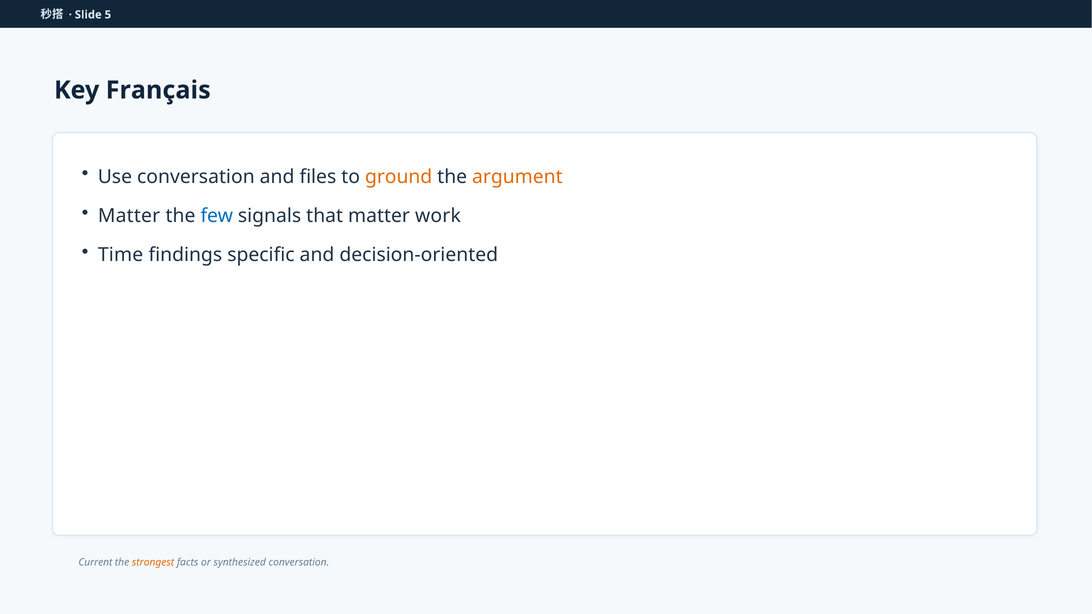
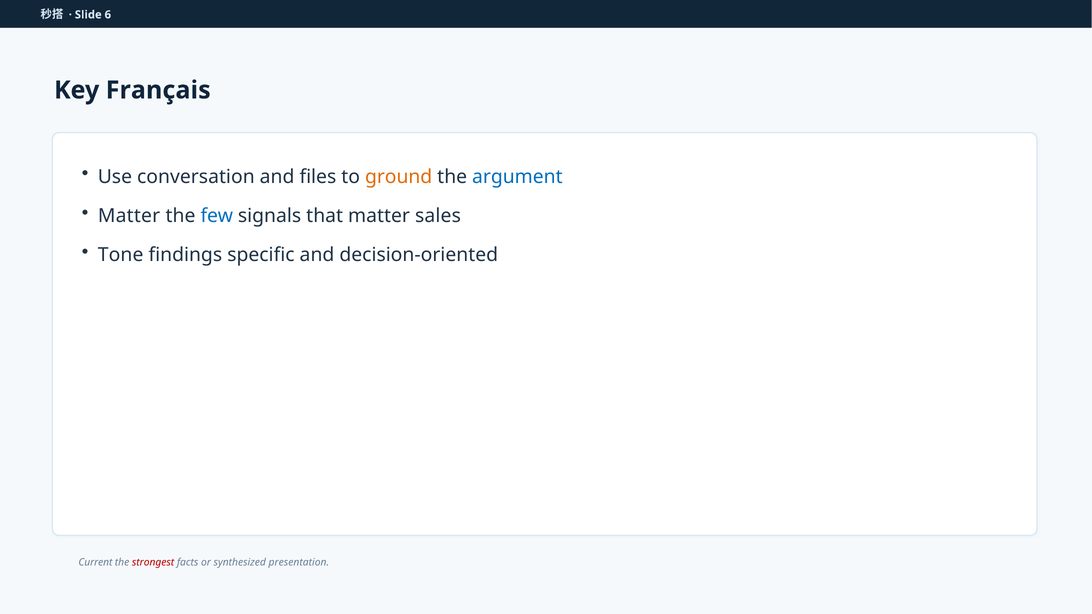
5: 5 -> 6 (108, 15)
argument colour: orange -> blue (517, 177)
work: work -> sales (438, 216)
Time: Time -> Tone (121, 255)
strongest colour: orange -> red (153, 563)
synthesized conversation: conversation -> presentation (299, 563)
